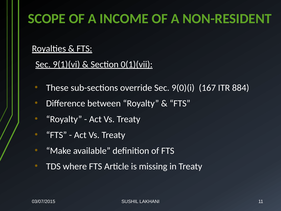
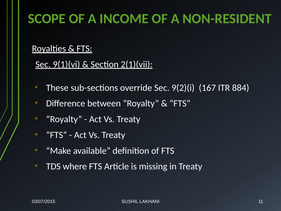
0(1)(vii: 0(1)(vii -> 2(1)(vii (137, 64)
9(0)(i: 9(0)(i -> 9(2)(i (183, 88)
